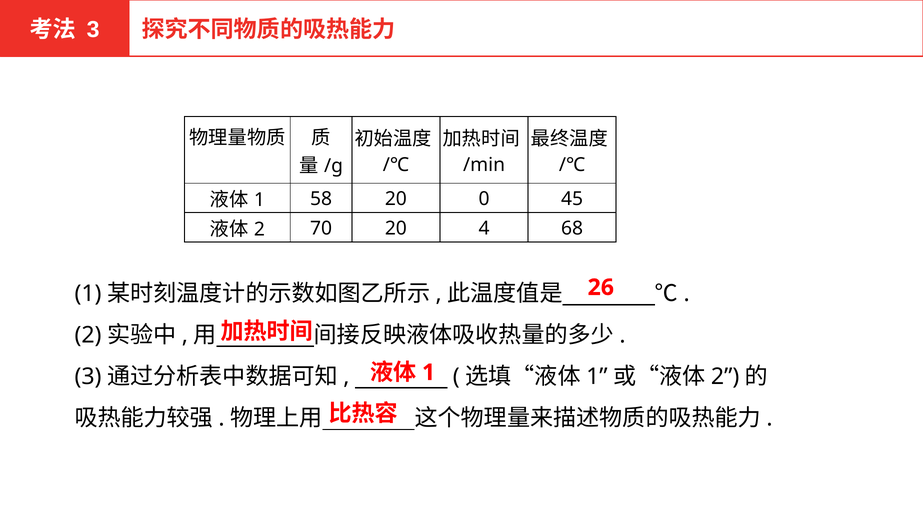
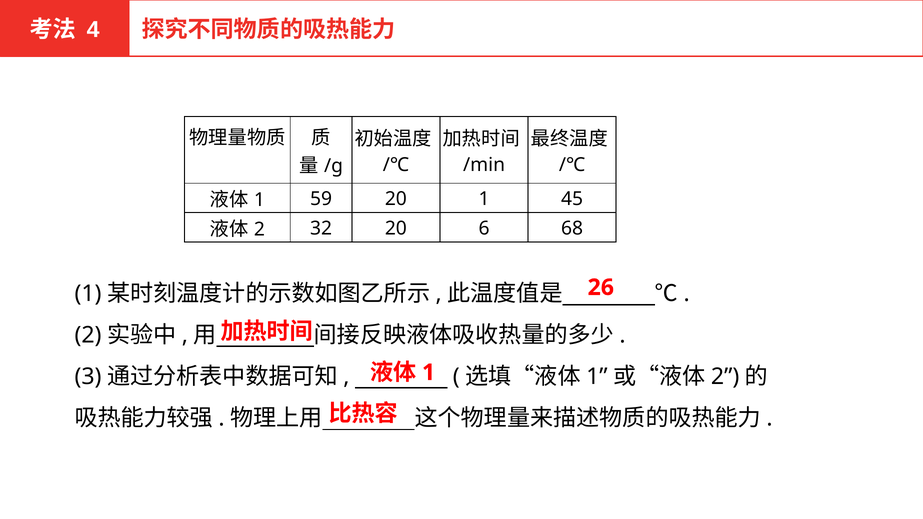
3: 3 -> 4 (93, 30)
58: 58 -> 59 (321, 199)
20 0: 0 -> 1 (484, 199)
70: 70 -> 32 (321, 228)
4: 4 -> 6 (484, 228)
